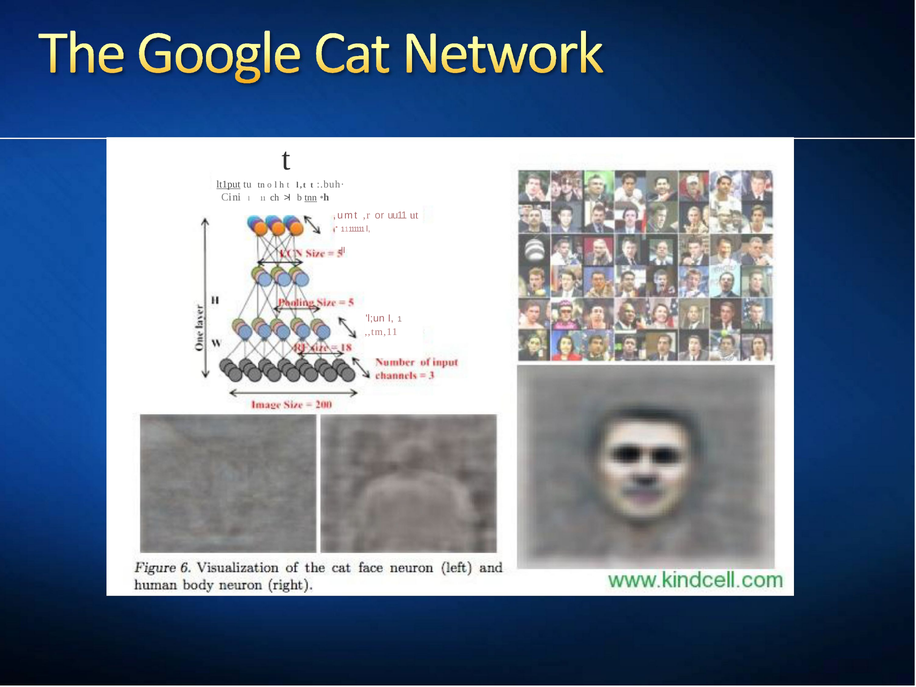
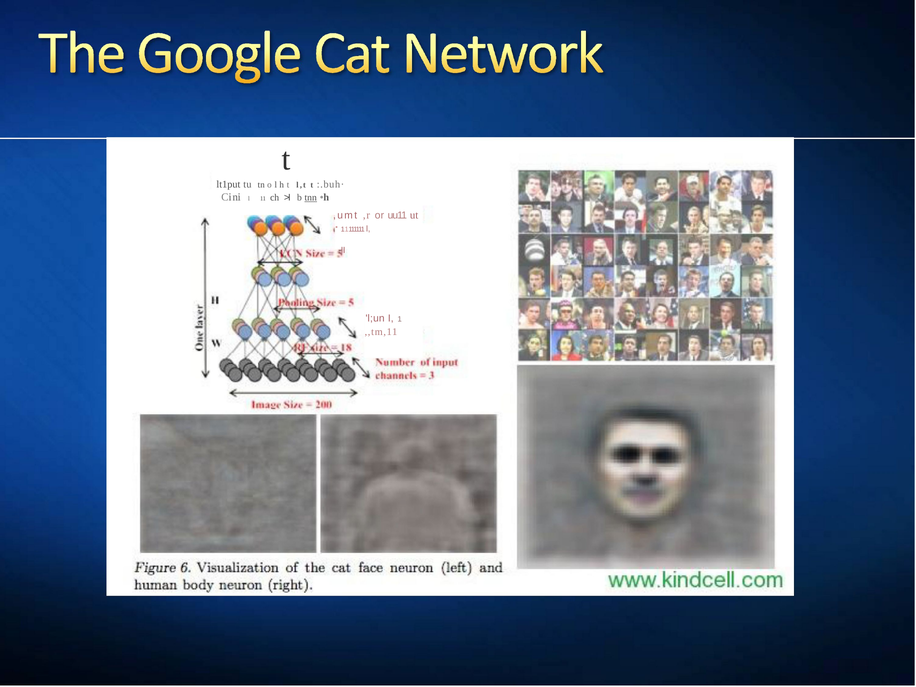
lt1put underline: present -> none (228, 184)
